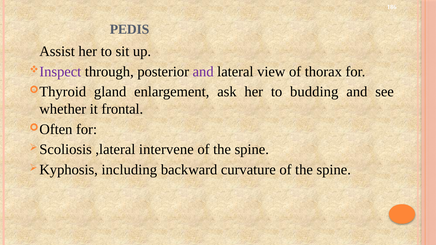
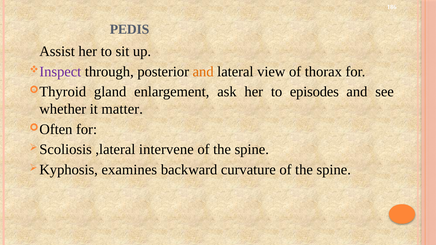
and colour: purple -> orange (203, 72)
budding: budding -> episodes (314, 92)
frontal: frontal -> matter (122, 109)
including: including -> examines (129, 170)
